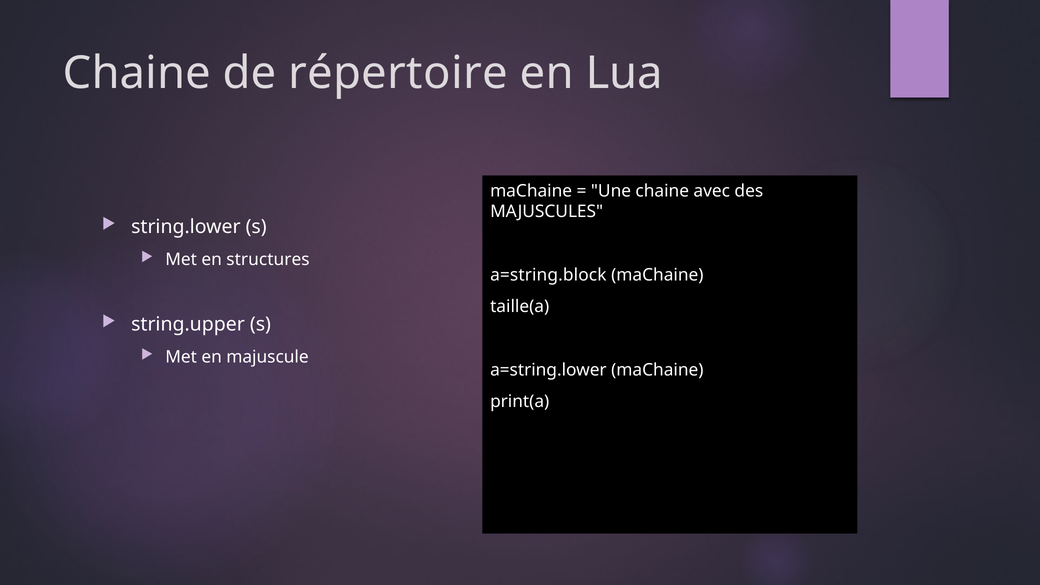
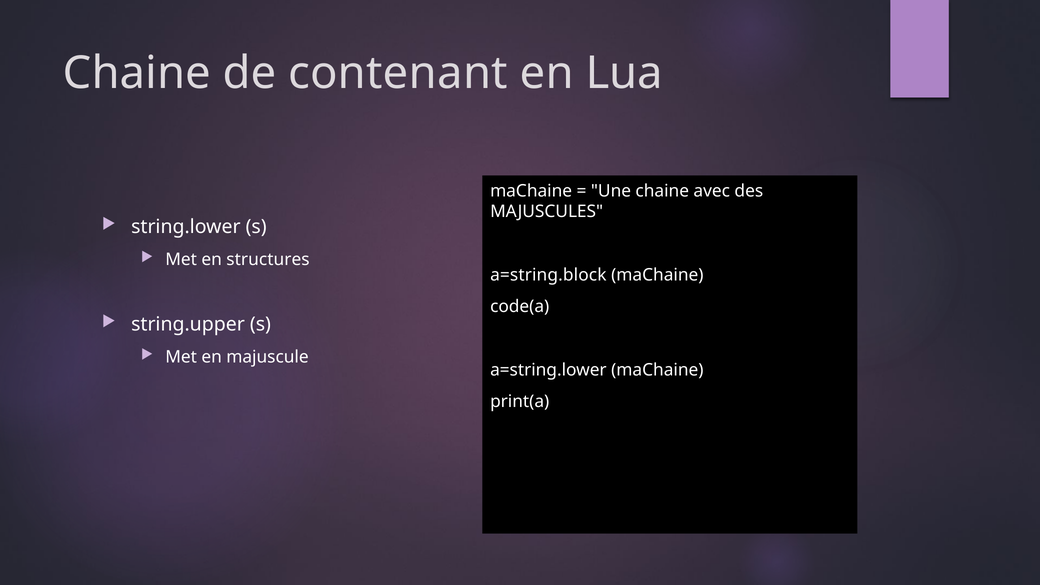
répertoire: répertoire -> contenant (398, 73)
taille(a: taille(a -> code(a (520, 307)
